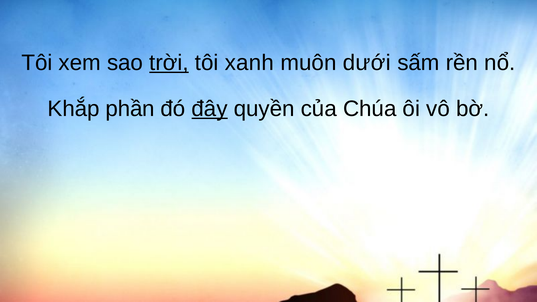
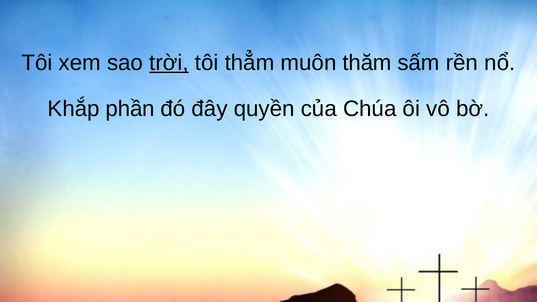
xanh: xanh -> thẳm (250, 63)
dưới: dưới -> thăm (367, 63)
đây underline: present -> none (210, 109)
